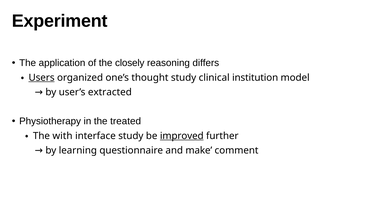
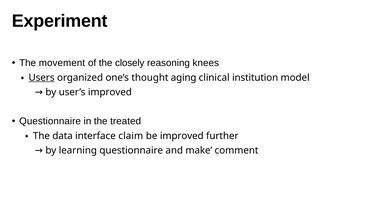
application: application -> movement (62, 63)
differs: differs -> knees (206, 63)
thought study: study -> aging (184, 78)
user’s extracted: extracted -> improved (110, 92)
Physiotherapy: Physiotherapy -> Questionnaire (50, 121)
with: with -> data (63, 136)
interface study: study -> claim (131, 136)
improved underline: present -> none (182, 136)
